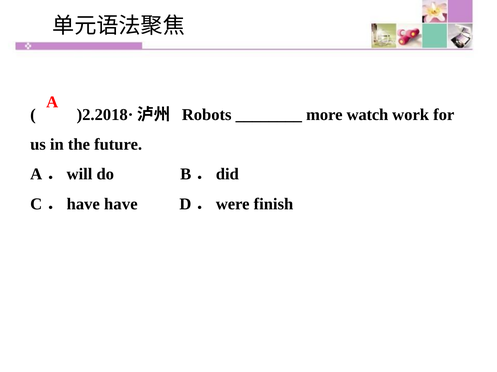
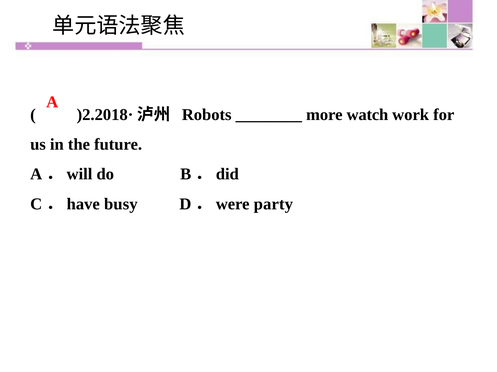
have: have -> busy (121, 204)
finish: finish -> party (273, 204)
